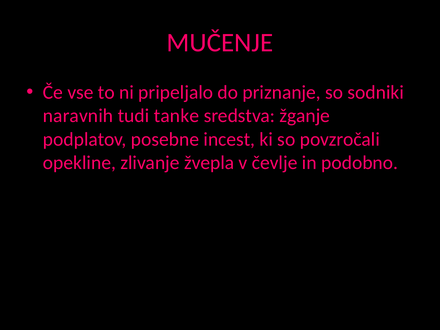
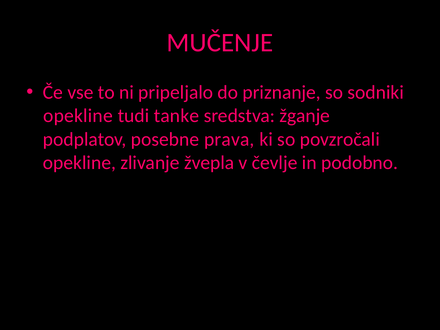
naravnih: naravnih -> opekline (78, 116)
incest: incest -> prava (229, 139)
